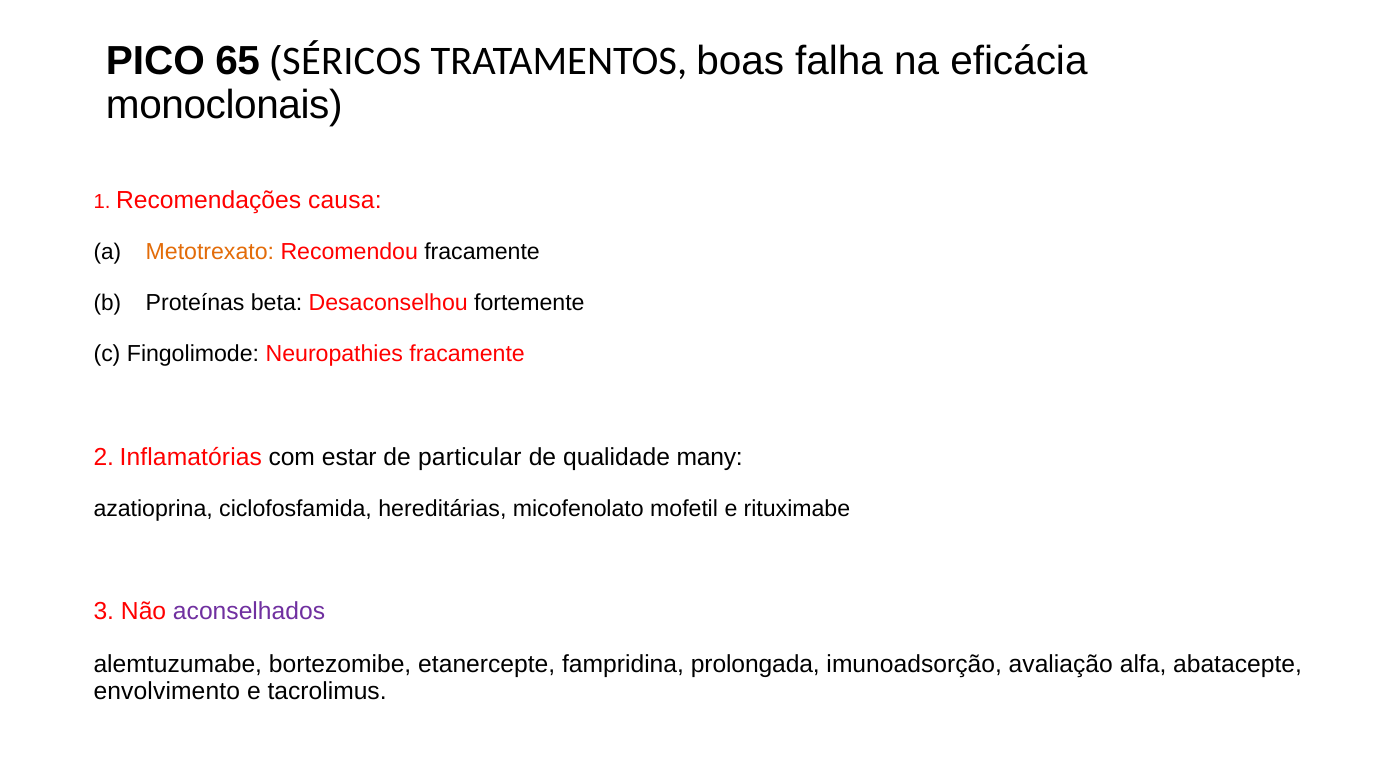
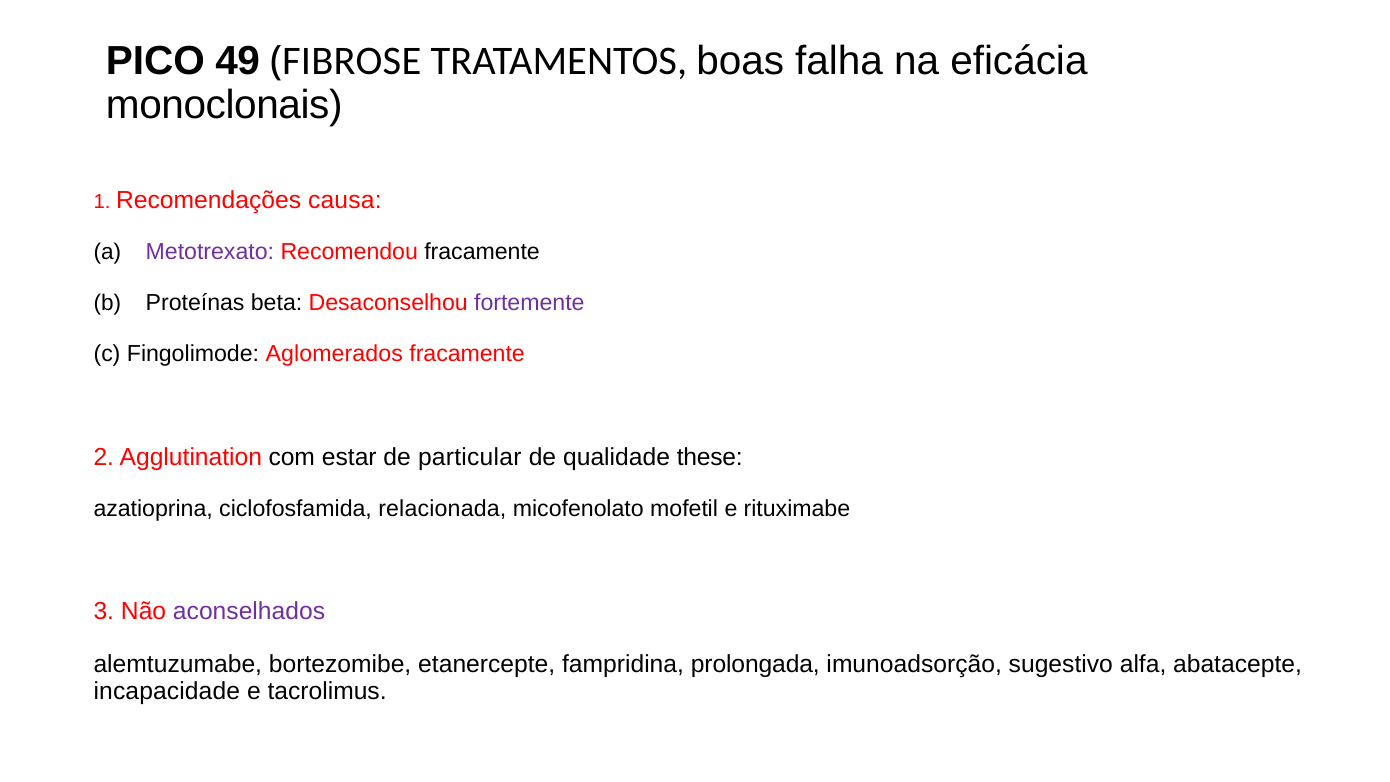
65: 65 -> 49 (238, 61)
SÉRICOS: SÉRICOS -> FIBROSE (352, 61)
Metotrexato colour: orange -> purple (210, 252)
fortemente colour: black -> purple (529, 303)
Neuropathies: Neuropathies -> Aglomerados (334, 354)
Inflamatórias: Inflamatórias -> Agglutination (191, 457)
many: many -> these (710, 457)
hereditárias: hereditárias -> relacionada (442, 509)
avaliação: avaliação -> sugestivo (1061, 664)
envolvimento: envolvimento -> incapacidade (167, 691)
